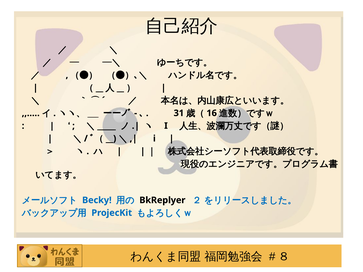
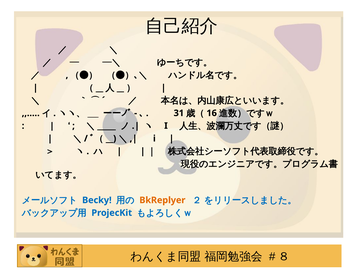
BkReplyer colour: black -> orange (162, 200)
